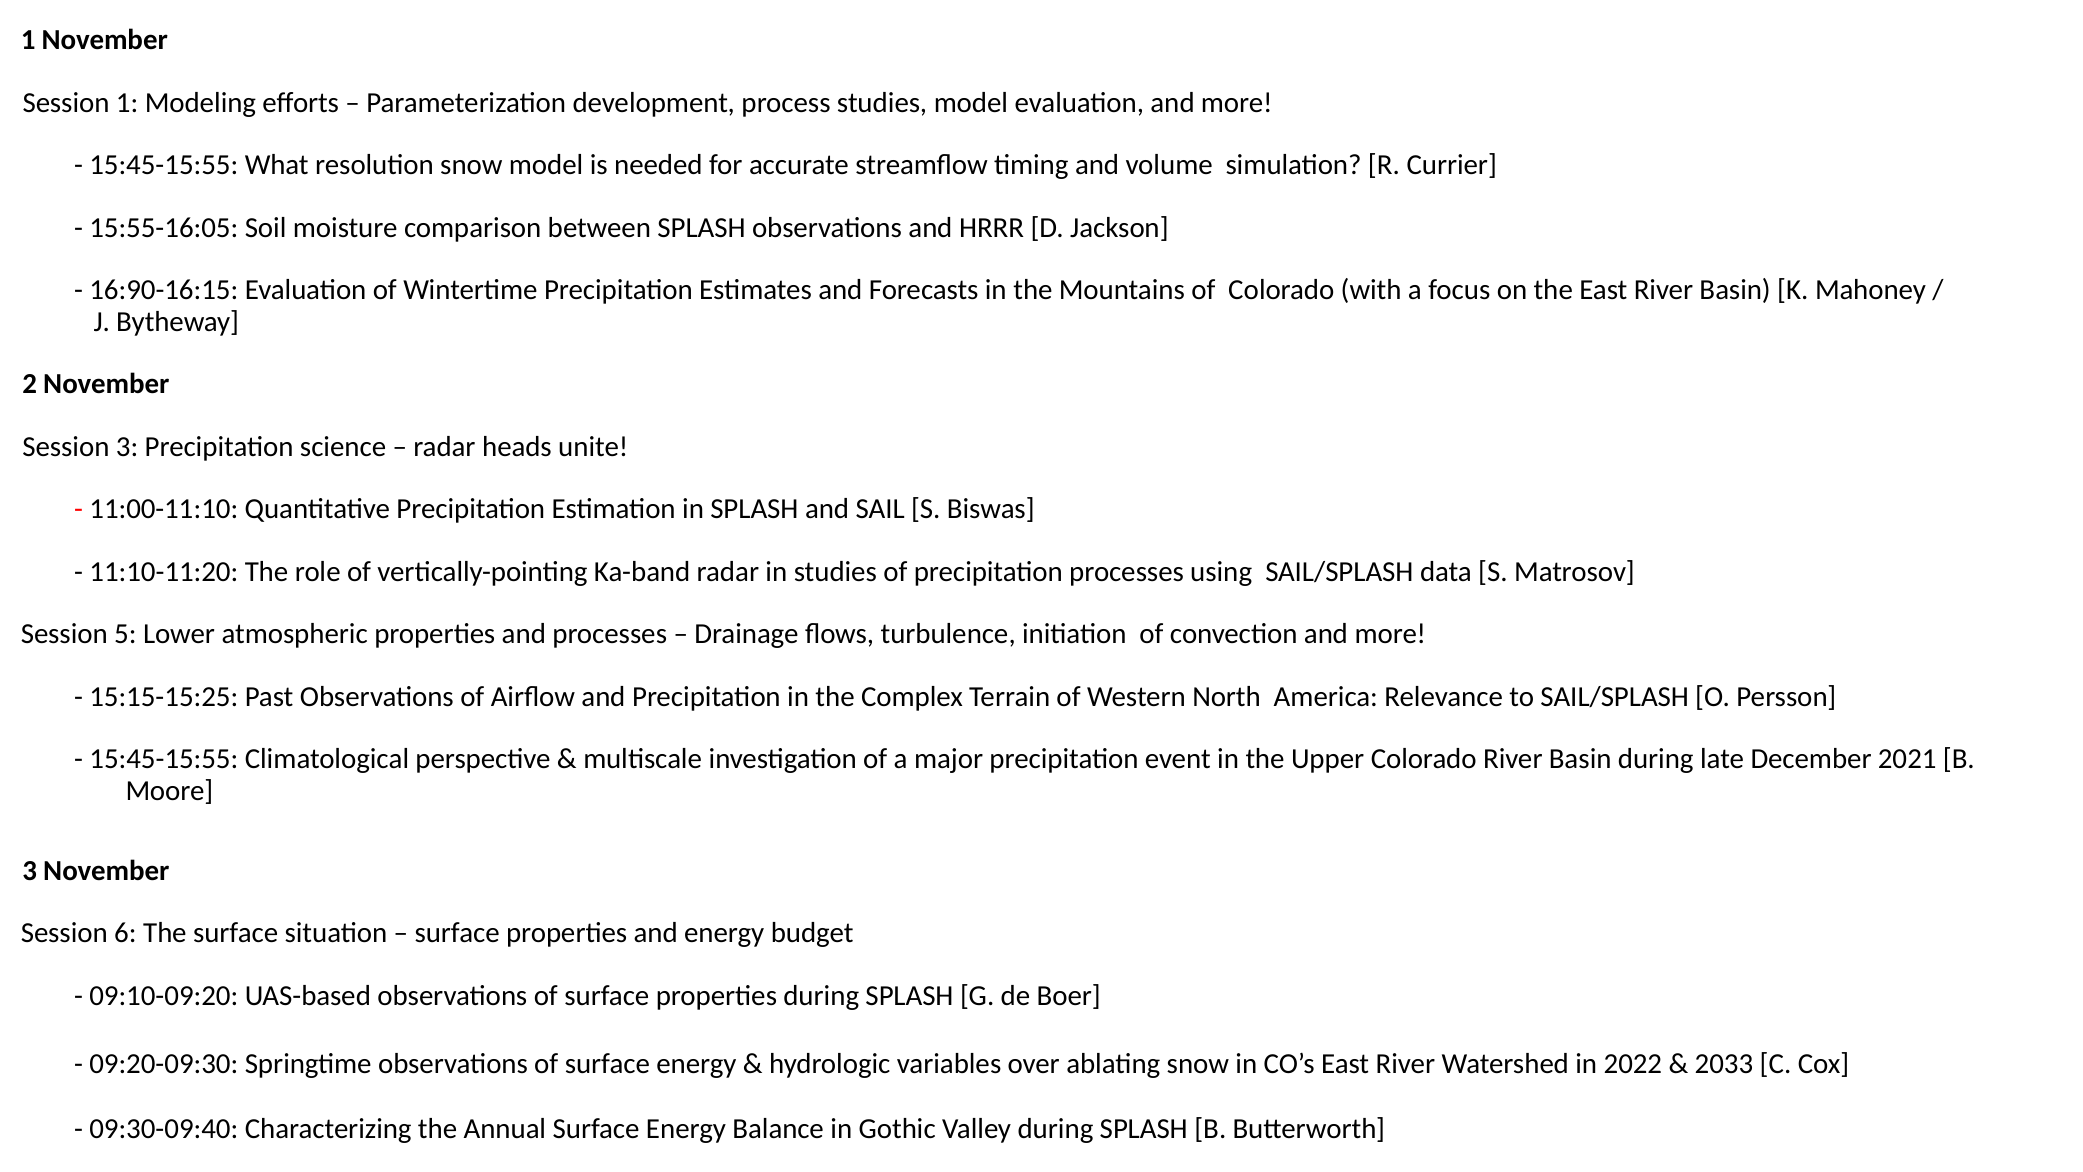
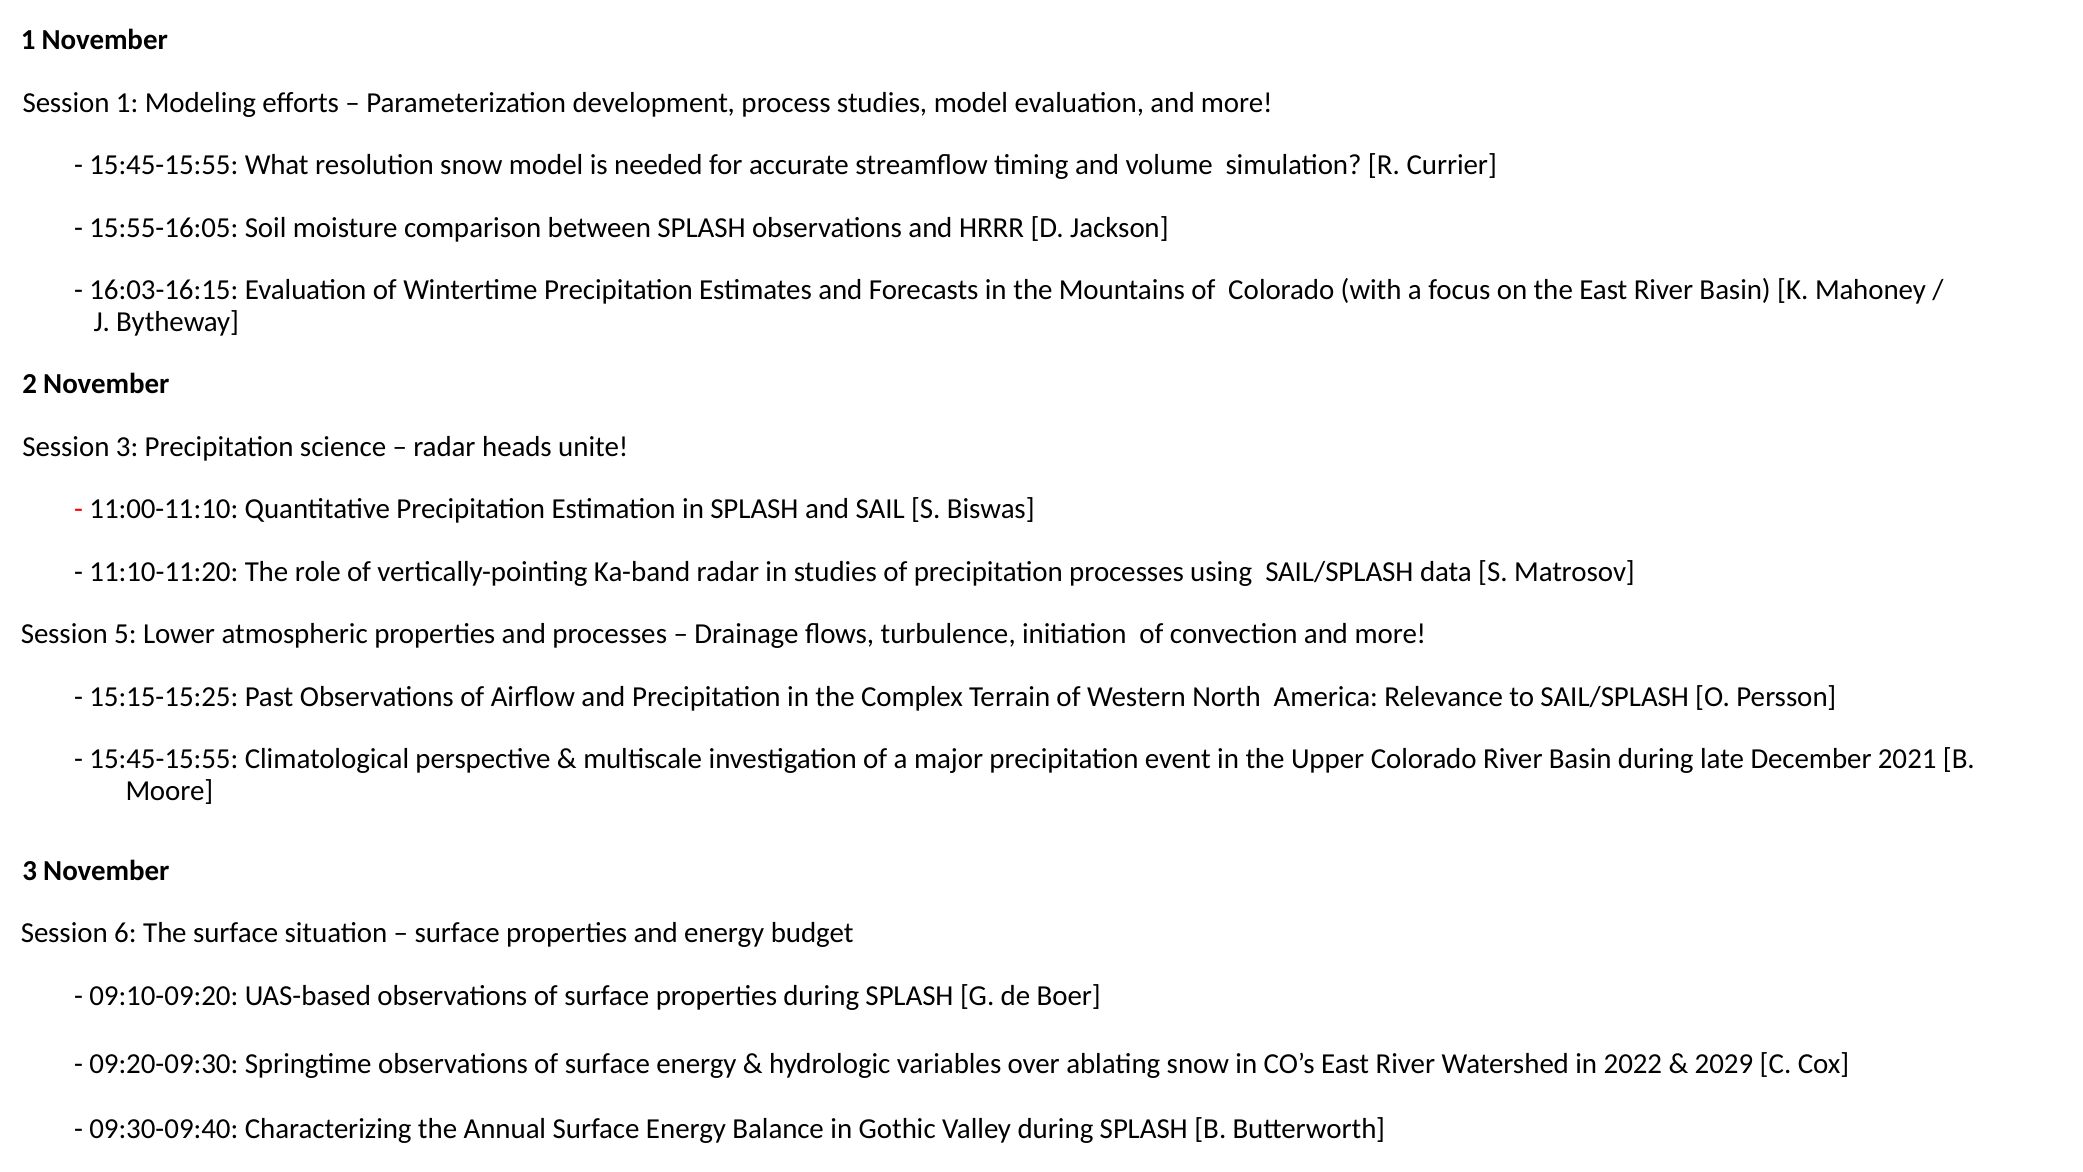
16:90-16:15: 16:90-16:15 -> 16:03-16:15 (164, 290)
2033: 2033 -> 2029 (1724, 1063)
